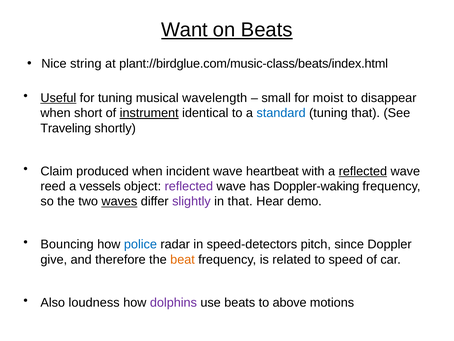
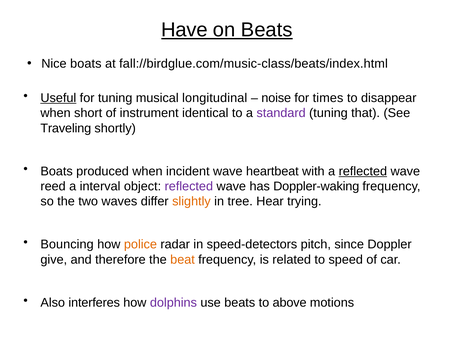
Want: Want -> Have (184, 30)
Nice string: string -> boats (86, 64)
plant://birdglue.com/music-class/beats/index.html: plant://birdglue.com/music-class/beats/index.html -> fall://birdglue.com/music-class/beats/index.html (254, 64)
wavelength: wavelength -> longitudinal (215, 98)
small: small -> noise (276, 98)
moist: moist -> times (328, 98)
instrument underline: present -> none (149, 113)
standard colour: blue -> purple (281, 113)
Claim: Claim -> Boats (57, 171)
vessels: vessels -> interval (100, 186)
waves underline: present -> none (119, 201)
slightly colour: purple -> orange (191, 201)
in that: that -> tree (240, 201)
demo: demo -> trying (304, 201)
police colour: blue -> orange (140, 244)
loudness: loudness -> interferes (94, 302)
